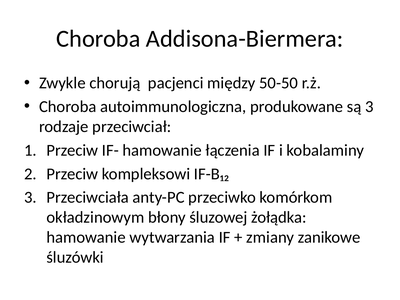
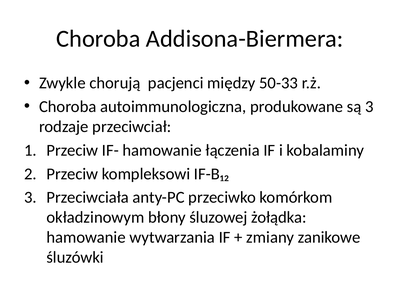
50-50: 50-50 -> 50-33 (279, 83)
